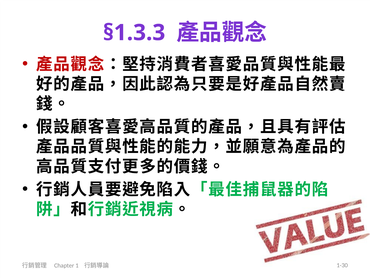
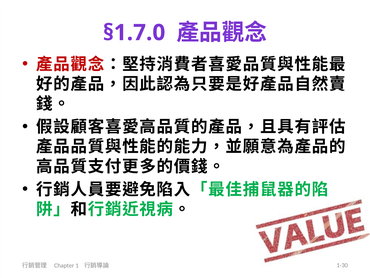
§1.3.3: §1.3.3 -> §1.7.0 (134, 33)
